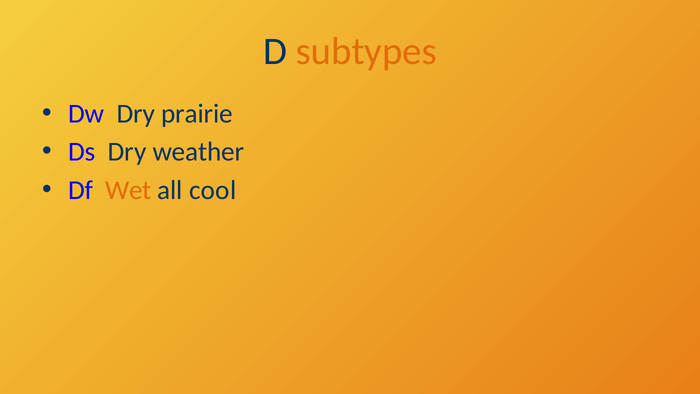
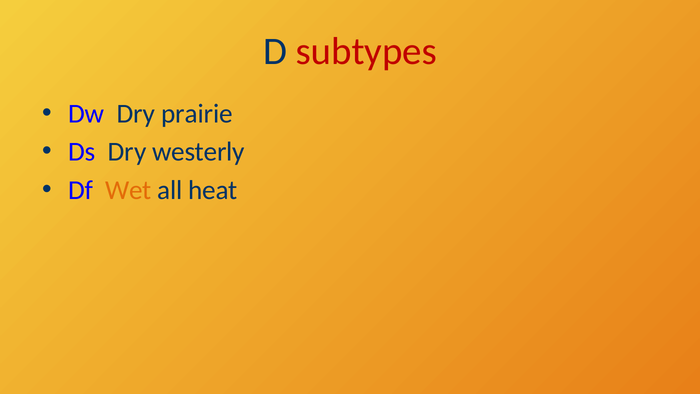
subtypes colour: orange -> red (366, 51)
weather: weather -> westerly (198, 152)
cool: cool -> heat (213, 190)
